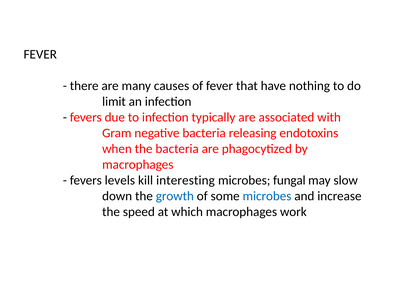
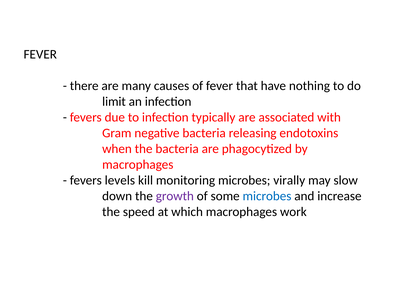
interesting: interesting -> monitoring (186, 180)
fungal: fungal -> virally (289, 180)
growth colour: blue -> purple (175, 196)
